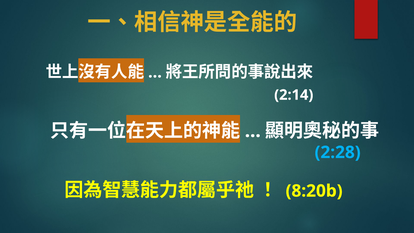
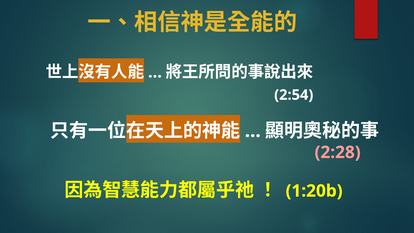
2:14: 2:14 -> 2:54 (294, 95)
2:28 colour: light blue -> pink (338, 152)
8:20b: 8:20b -> 1:20b (314, 191)
